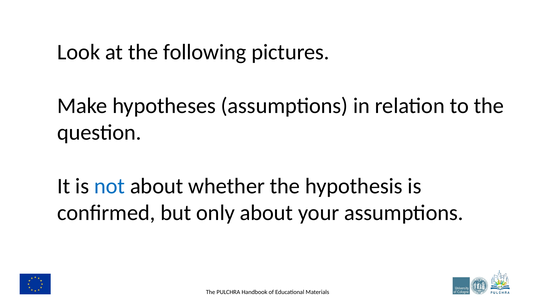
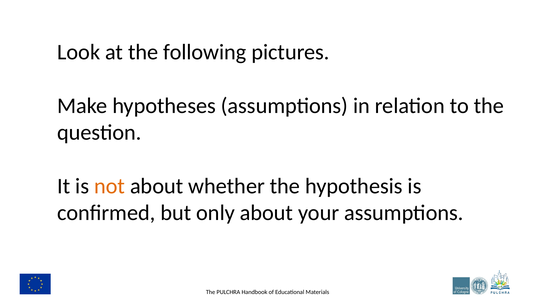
not colour: blue -> orange (110, 186)
